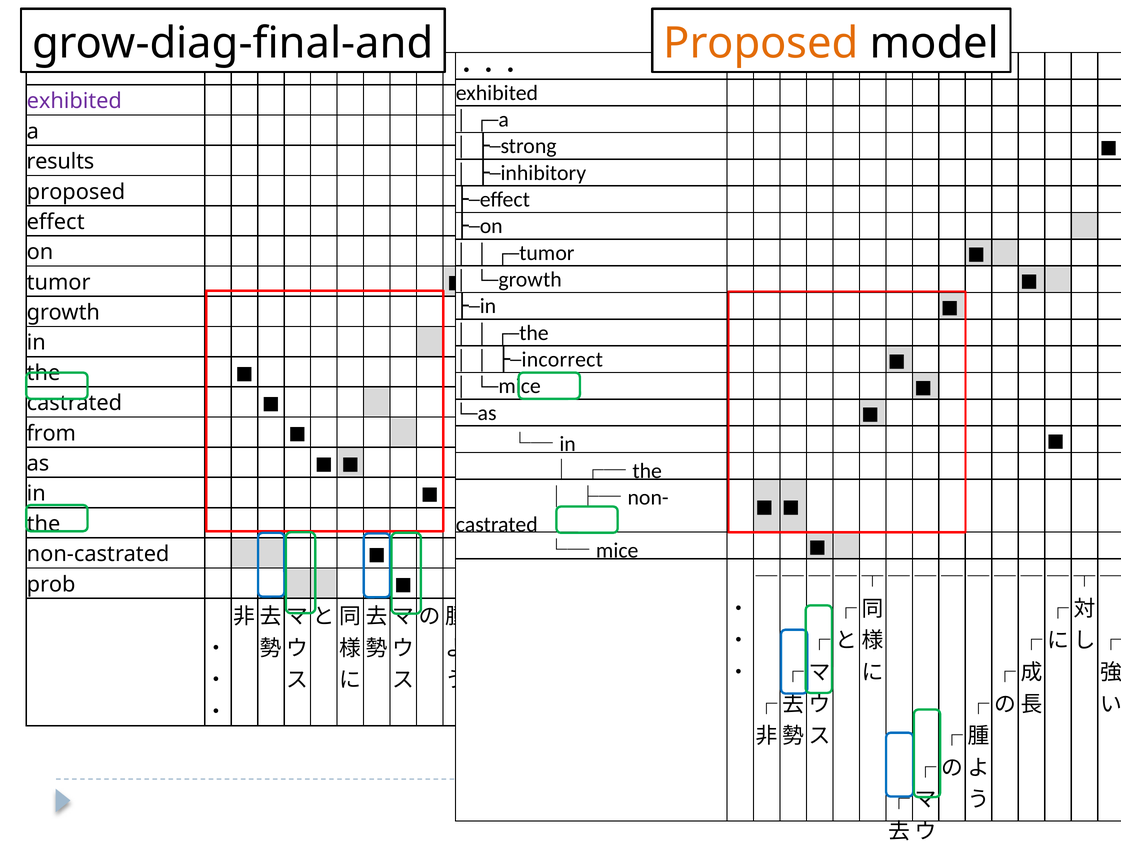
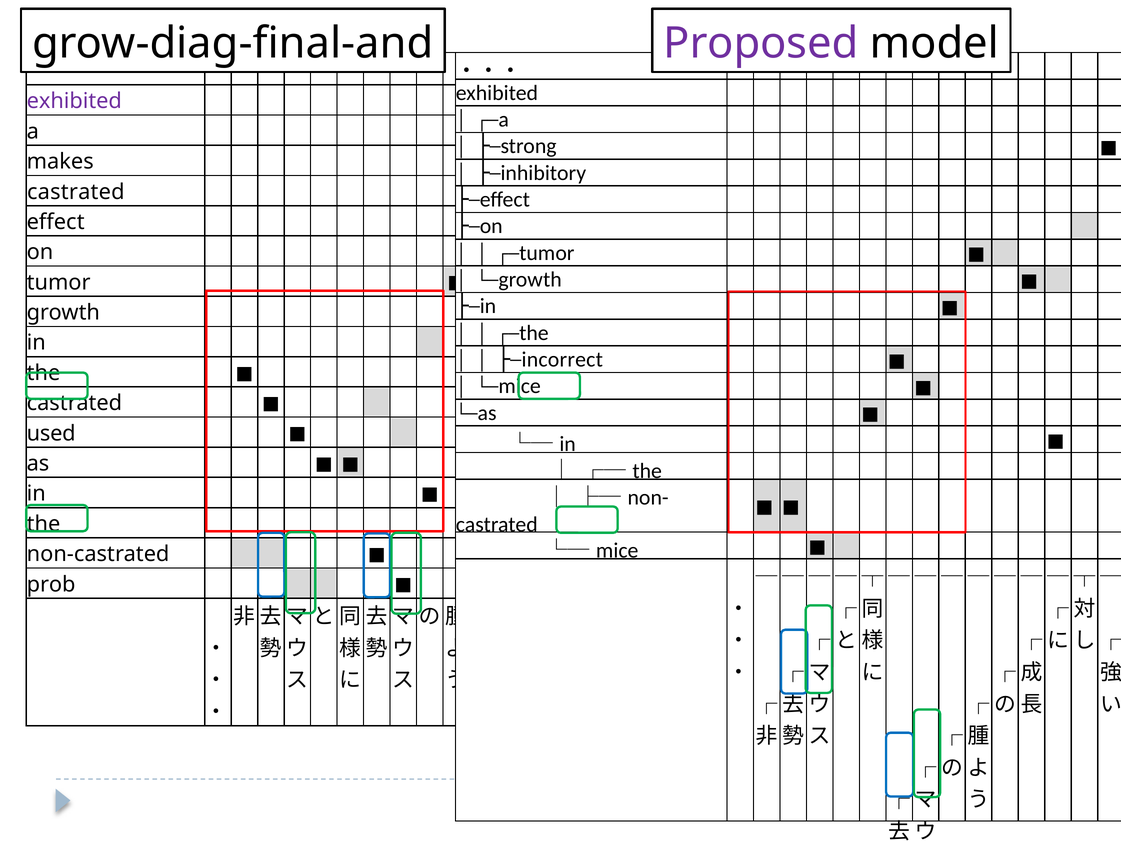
Proposed colour: orange -> purple (761, 43)
results: results -> makes (60, 162)
proposed: proposed -> castrated (76, 192)
from: from -> used (51, 433)
